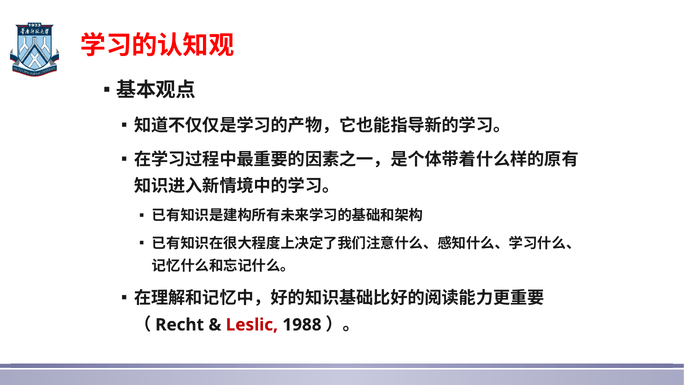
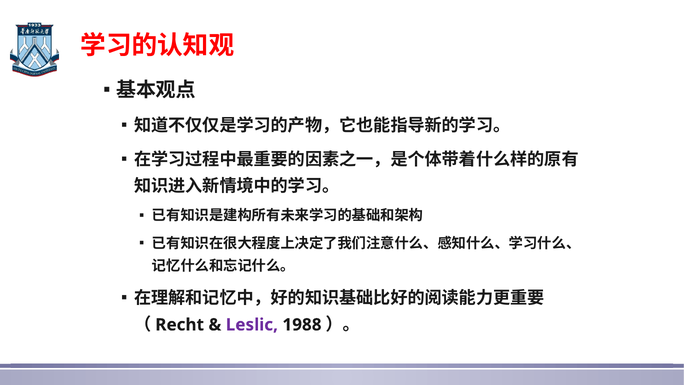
Leslic colour: red -> purple (252, 325)
